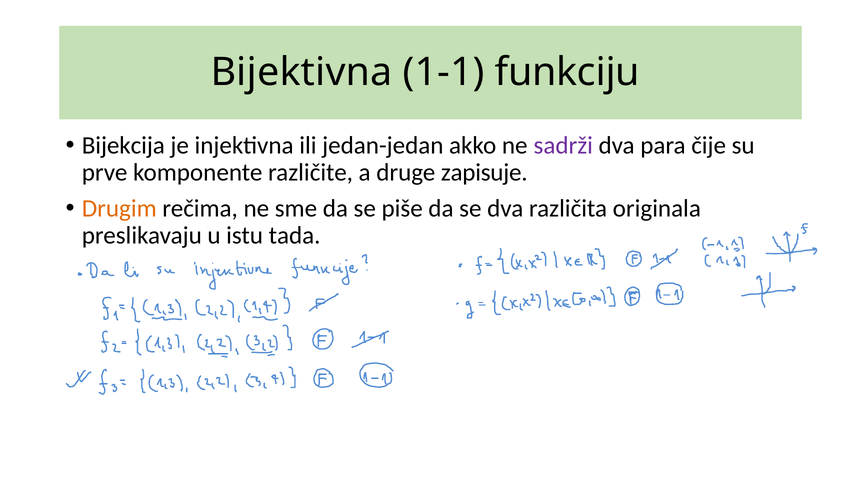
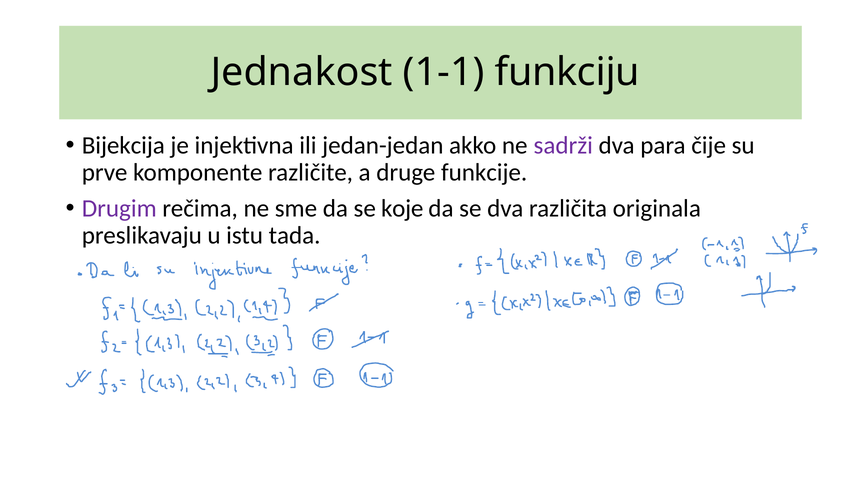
Bijektivna: Bijektivna -> Jednakost (302, 72)
zapisuje: zapisuje -> funkcije (484, 173)
Drugim colour: orange -> purple (119, 209)
piše: piše -> koje (402, 209)
